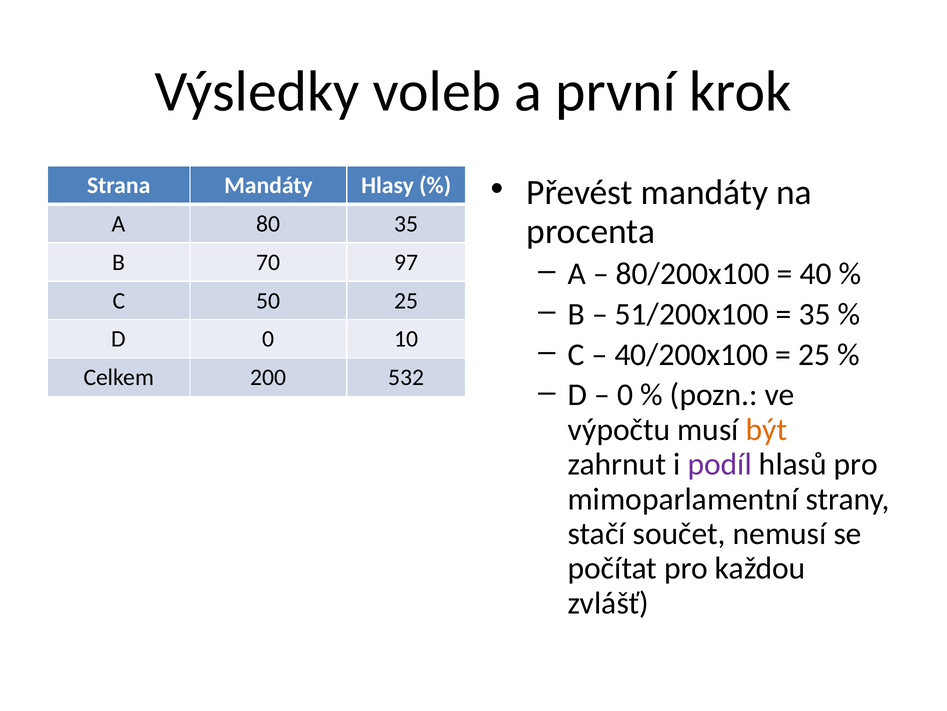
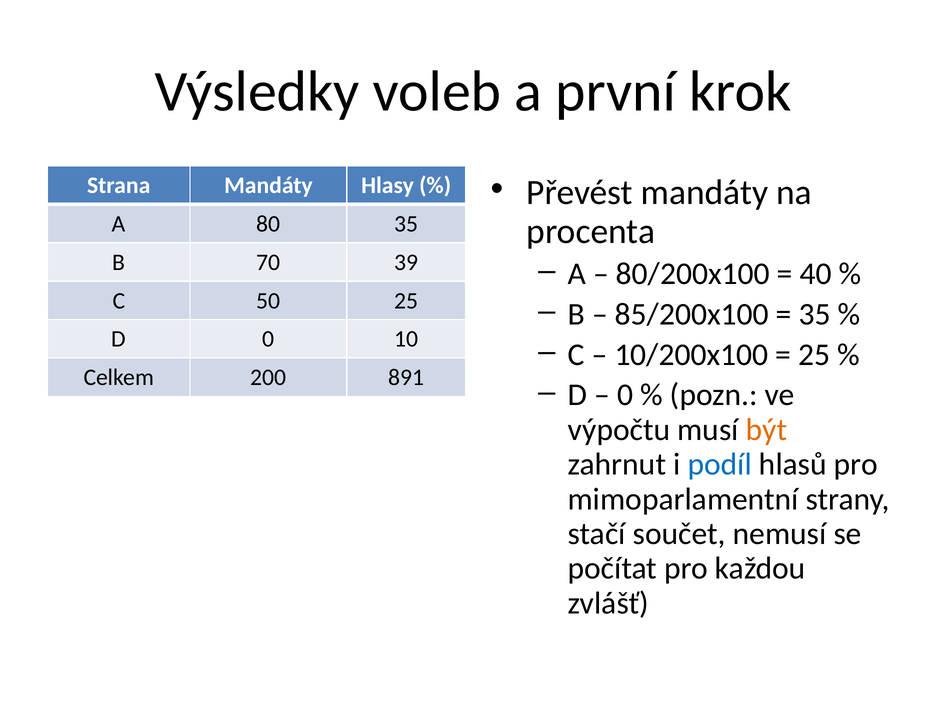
97: 97 -> 39 (406, 262)
51/200x100: 51/200x100 -> 85/200x100 (692, 314)
40/200x100: 40/200x100 -> 10/200x100 (691, 354)
532: 532 -> 891 (406, 377)
podíl colour: purple -> blue (720, 464)
